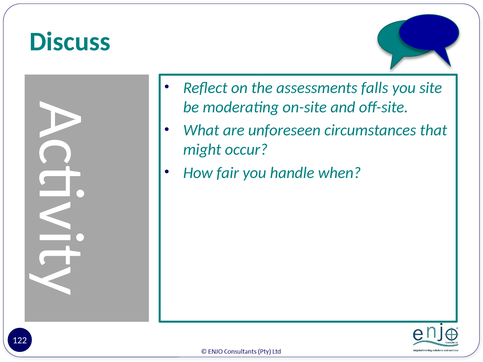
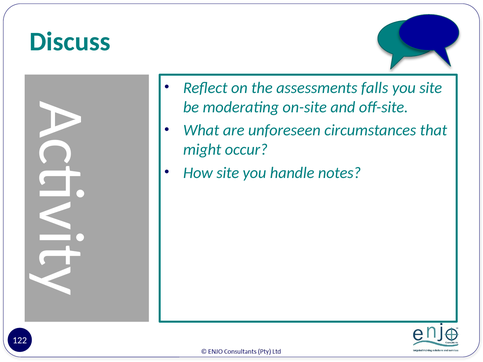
How fair: fair -> site (228, 173)
when: when -> notes (339, 173)
